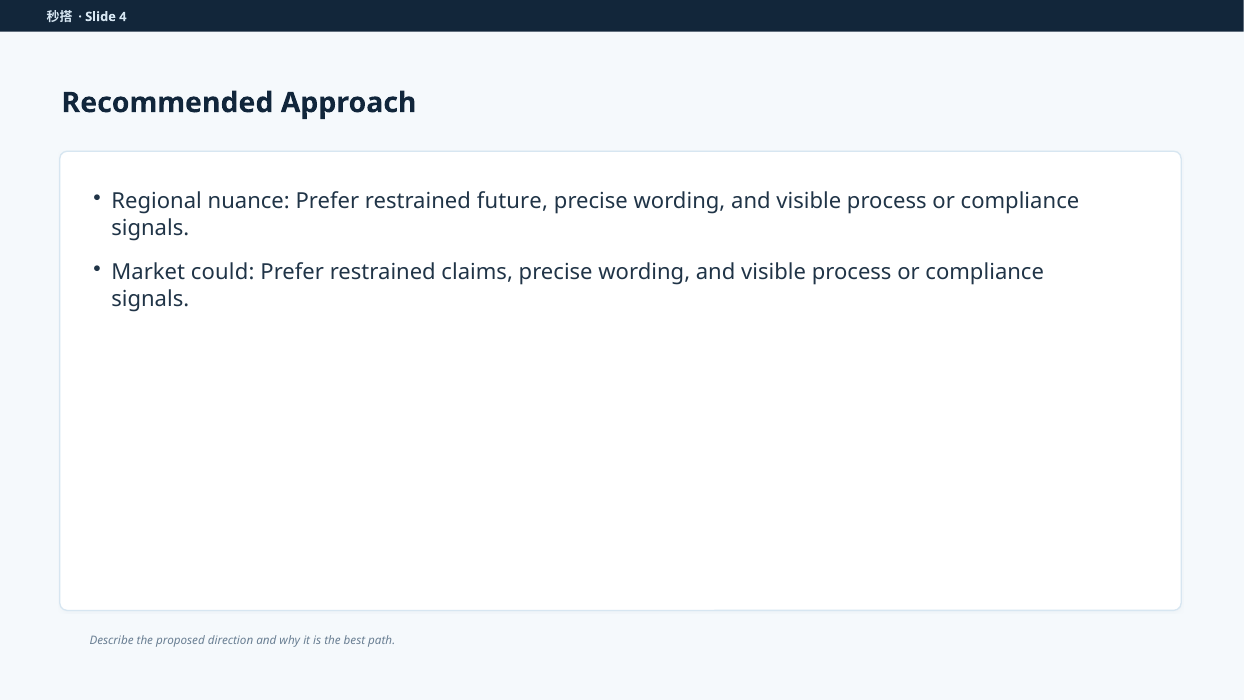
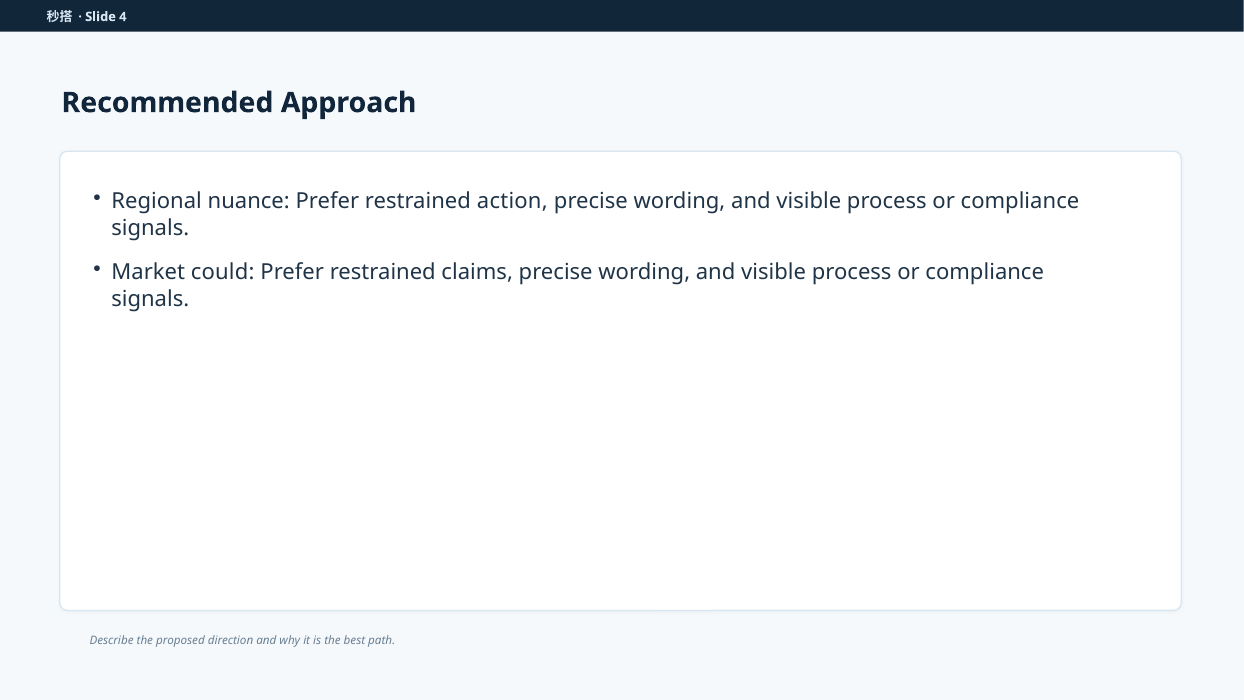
future: future -> action (512, 201)
